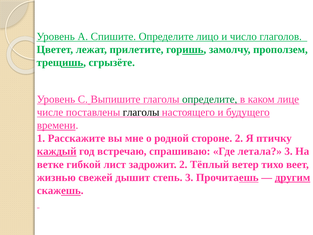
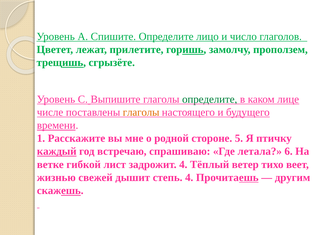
глаголы colour: black -> orange (141, 112)
стороне 2: 2 -> 5 (239, 138)
летала 3: 3 -> 6 (289, 151)
задрожит 2: 2 -> 4 (183, 164)
степь 3: 3 -> 4 (189, 177)
другим underline: present -> none (293, 177)
